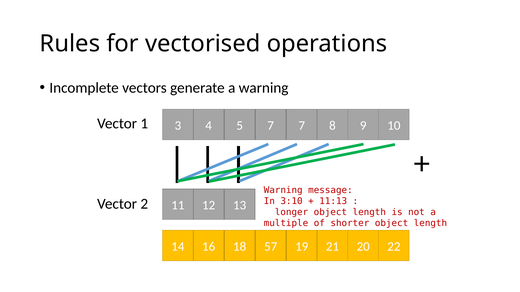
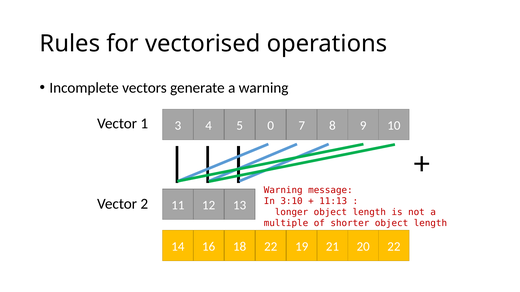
5 7: 7 -> 0 (271, 126)
18 57: 57 -> 22 (271, 247)
